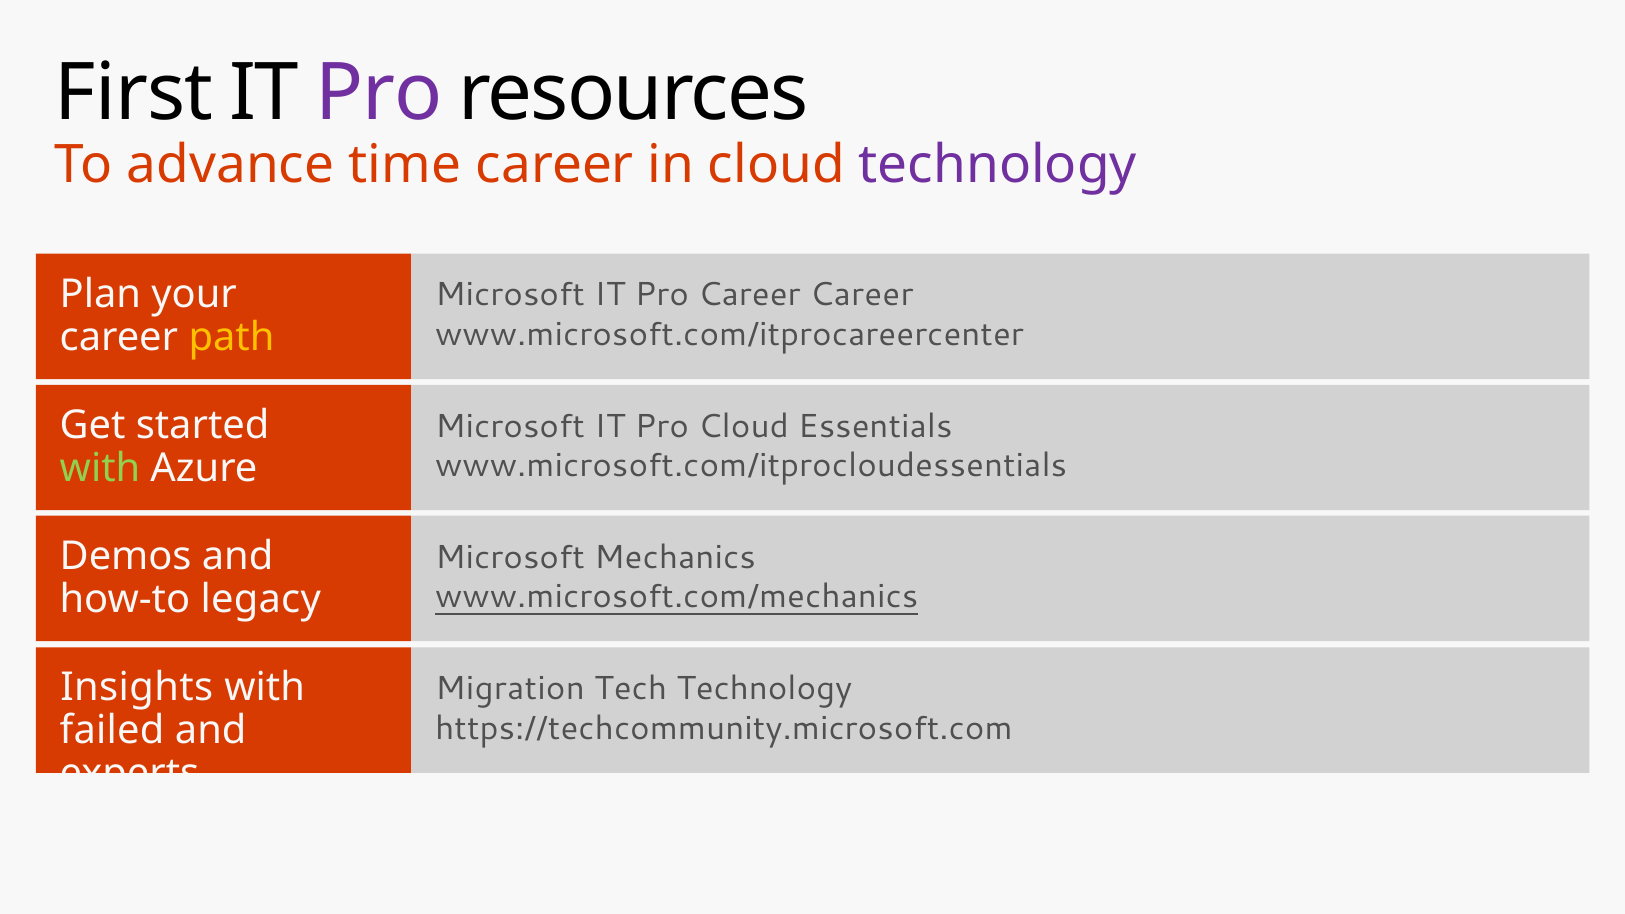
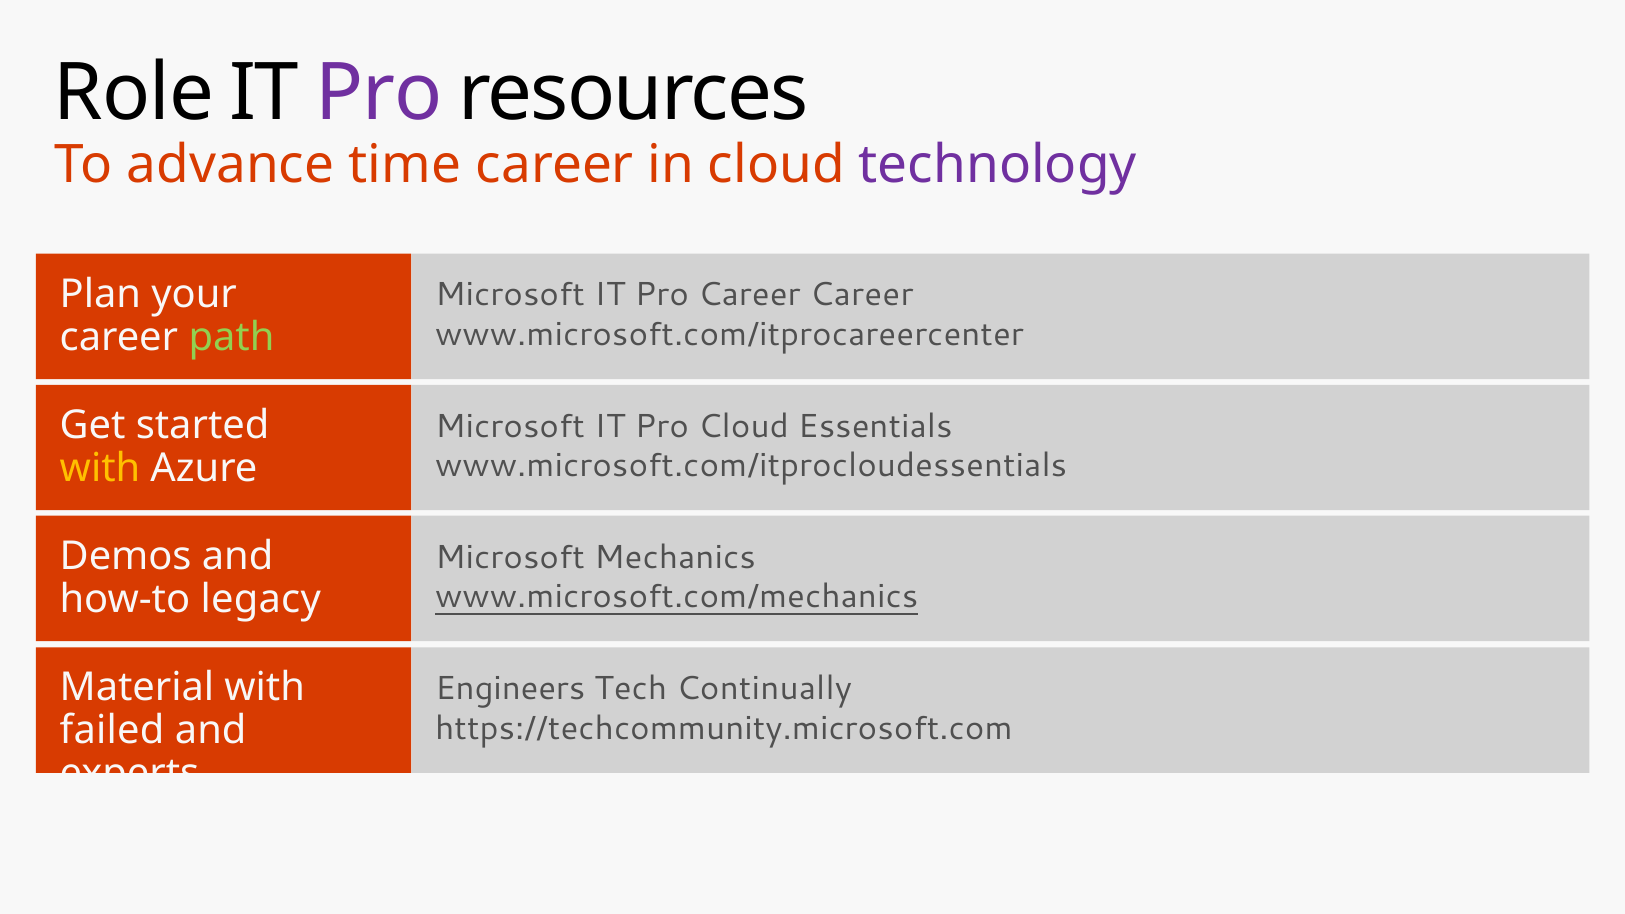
First: First -> Role (134, 93)
path colour: yellow -> light green (231, 337)
with colour: light green -> yellow (100, 468)
Migration: Migration -> Engineers (510, 689)
Tech Technology: Technology -> Continually (764, 689)
Insights: Insights -> Material (137, 688)
